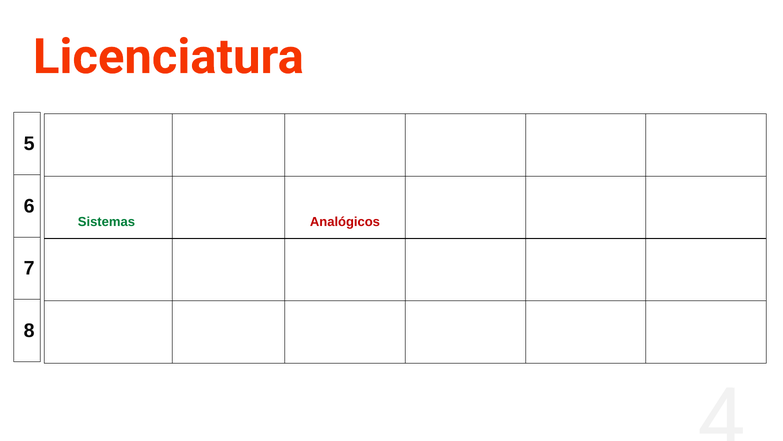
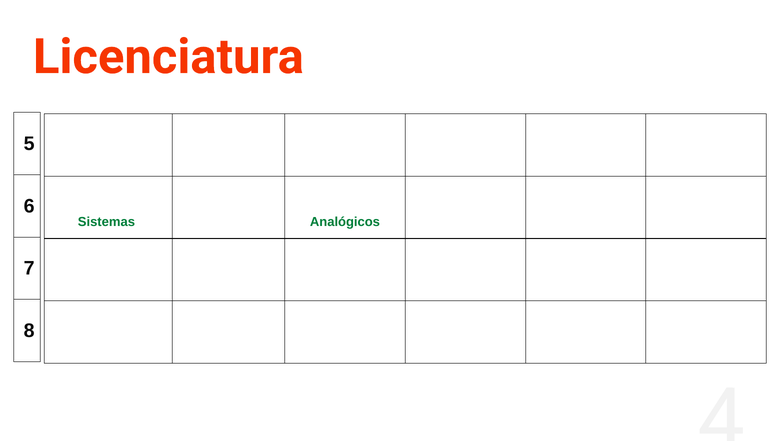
Analógicos colour: red -> green (345, 222)
